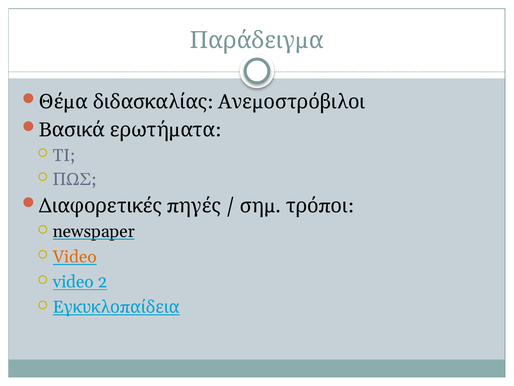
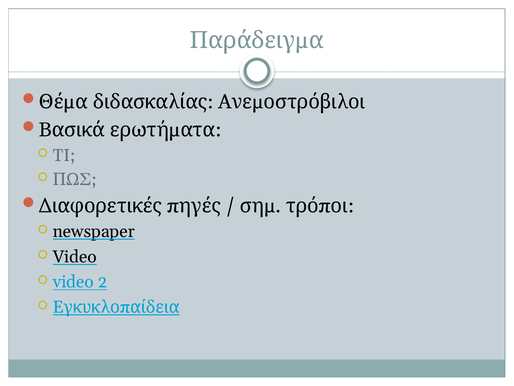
Video colour: orange -> black (75, 256)
